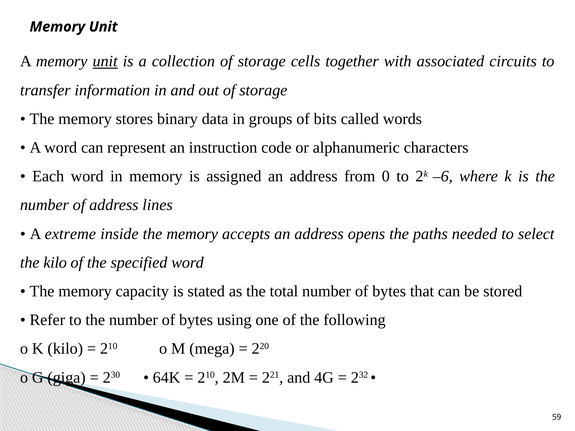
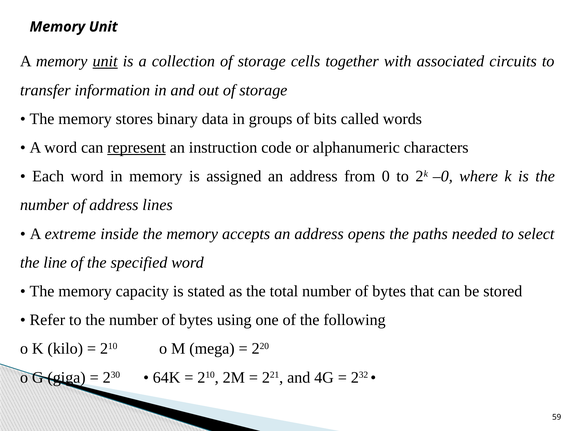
represent underline: none -> present (137, 148)
–6: –6 -> –0 (443, 176)
the kilo: kilo -> line (55, 263)
